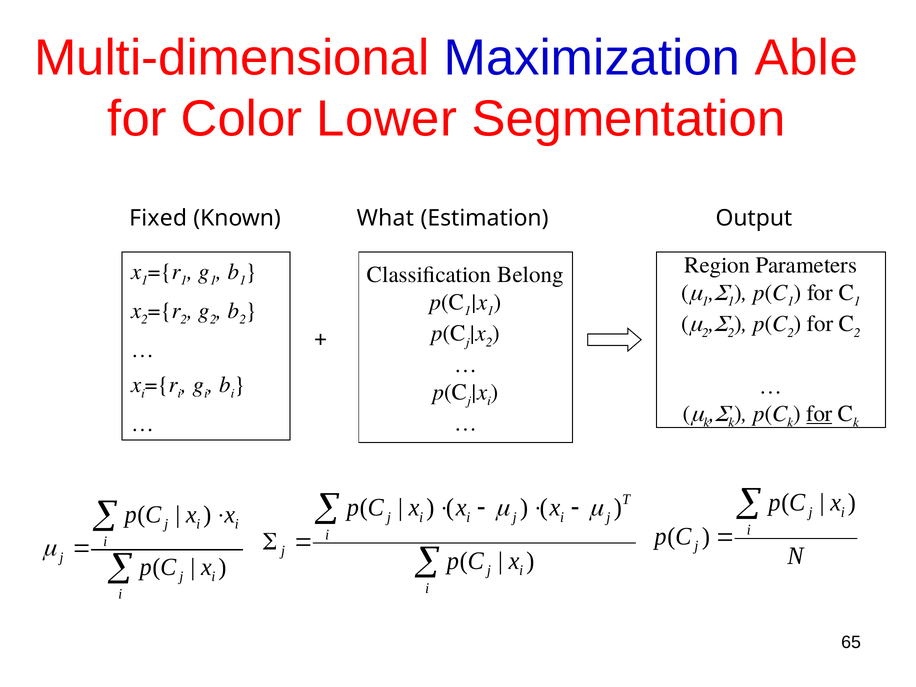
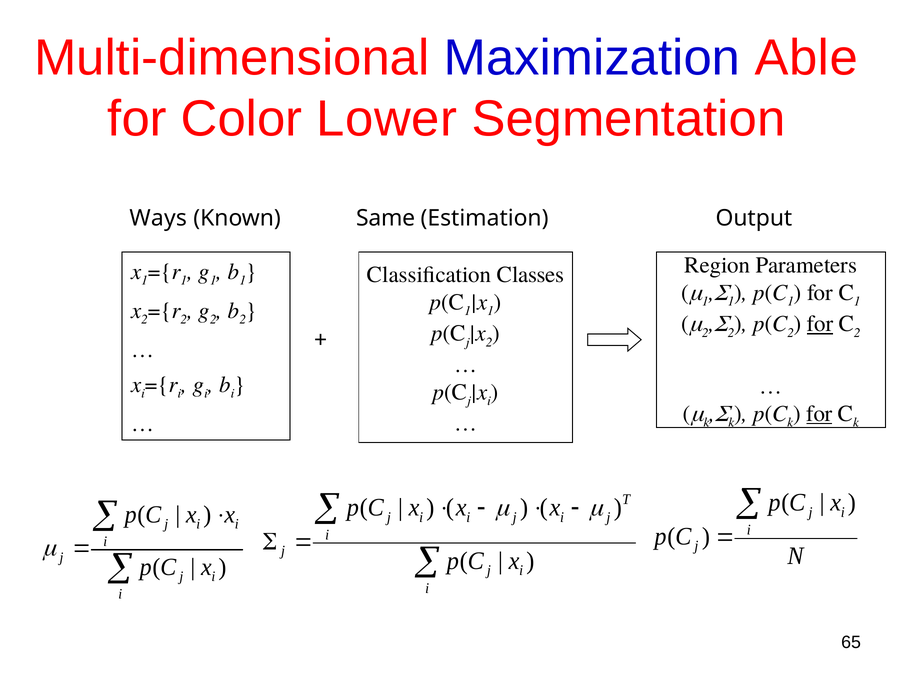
Fixed: Fixed -> Ways (158, 218)
What: What -> Same (386, 218)
Belong: Belong -> Classes (531, 275)
for underline: none -> present (820, 324)
